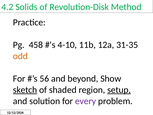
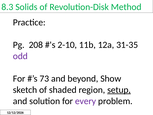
4.2: 4.2 -> 8.3 (7, 7)
458: 458 -> 208 (36, 45)
4-10: 4-10 -> 2-10 (67, 45)
odd colour: orange -> purple (20, 56)
56: 56 -> 73 (44, 78)
sketch underline: present -> none (25, 90)
